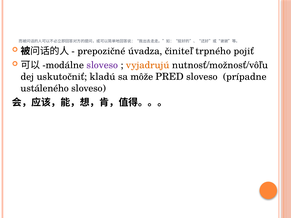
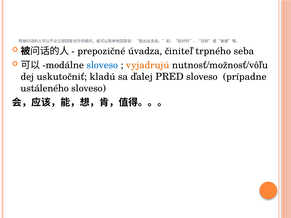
pojiť: pojiť -> seba (244, 51)
sloveso colour: purple -> blue (102, 65)
môže: môže -> ďalej (142, 77)
